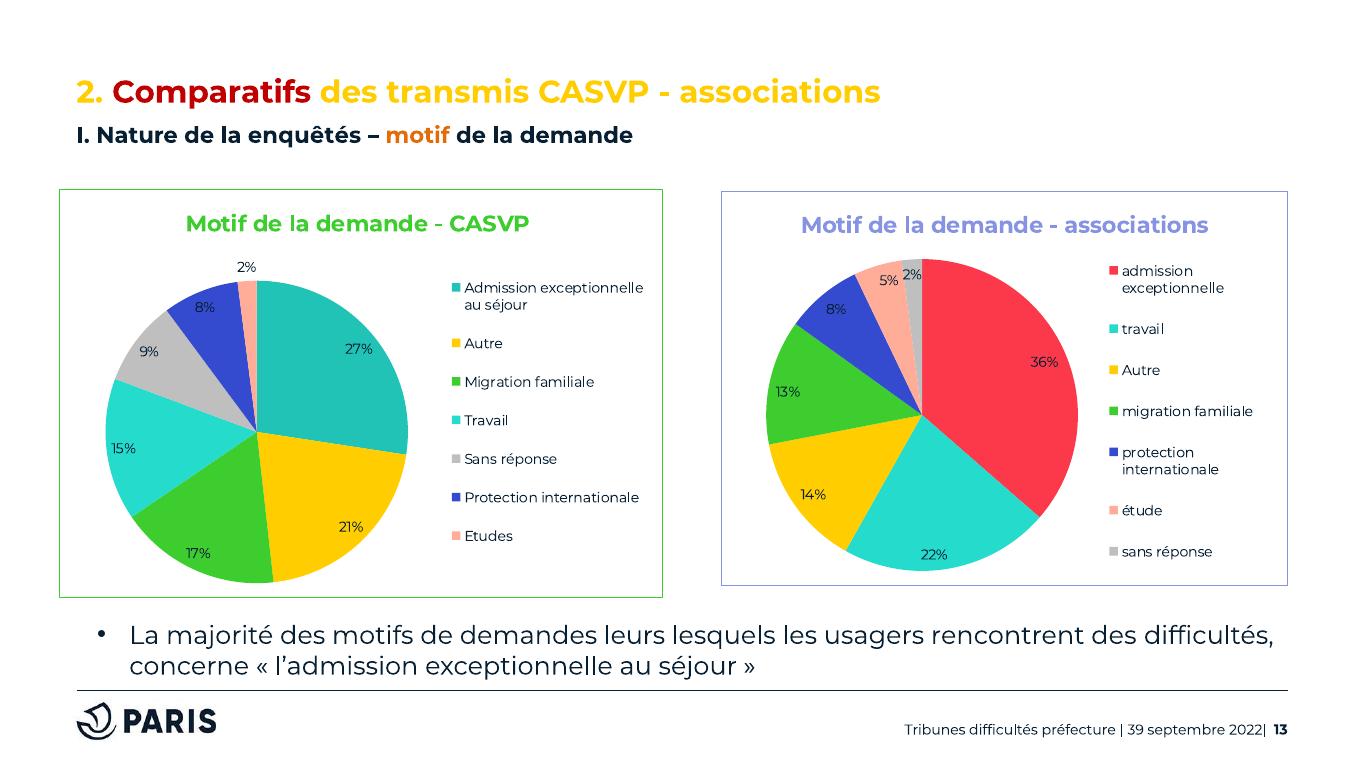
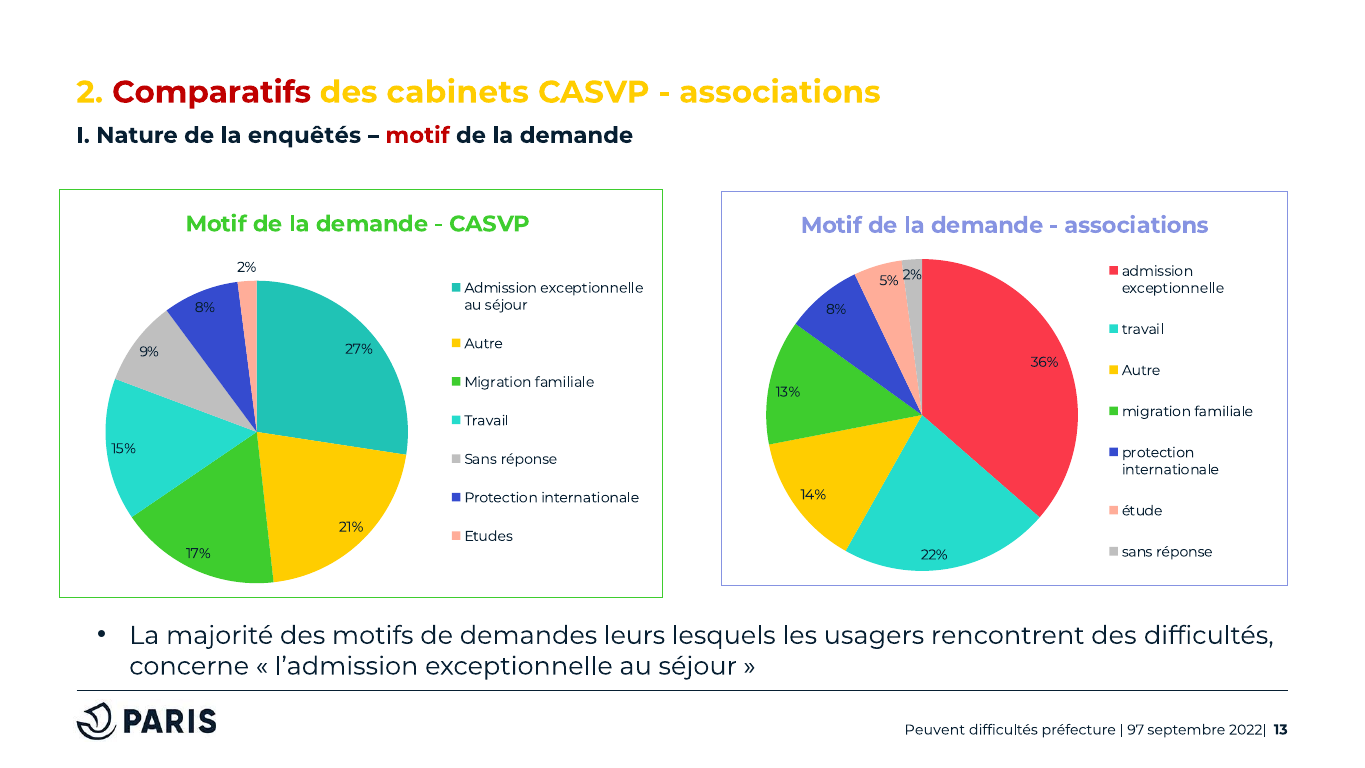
transmis: transmis -> cabinets (458, 92)
motif colour: orange -> red (418, 135)
Tribunes: Tribunes -> Peuvent (935, 730)
39: 39 -> 97 (1136, 730)
